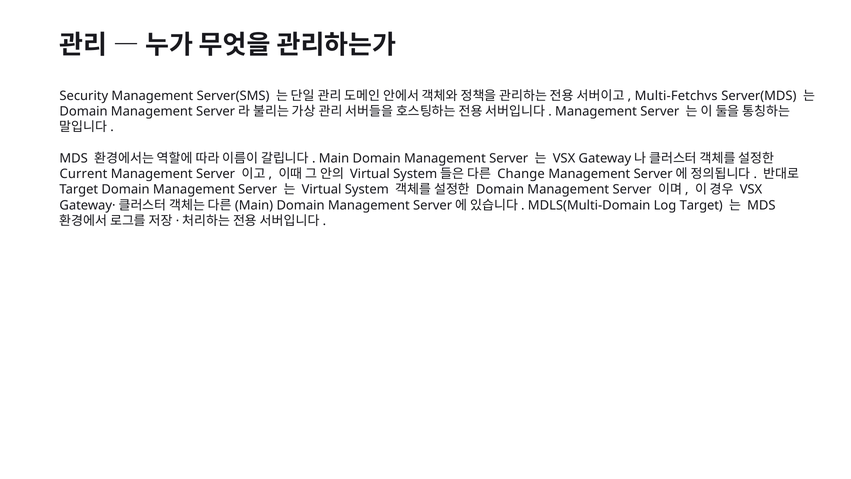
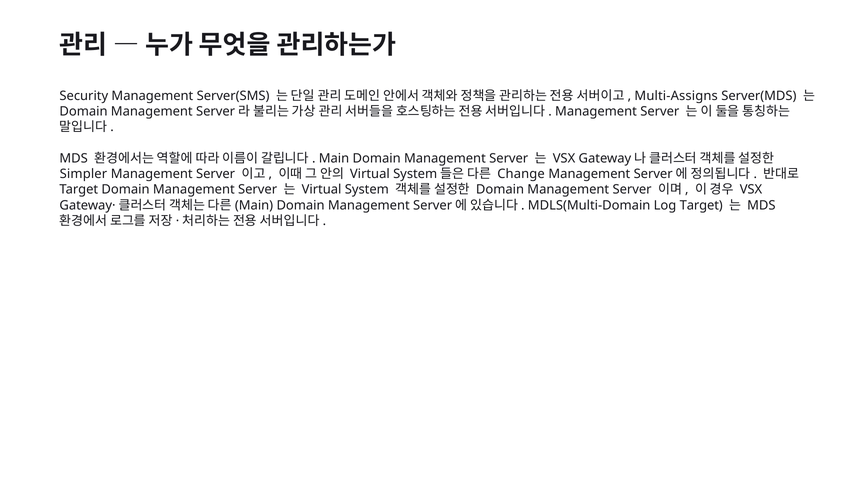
Multi-Fetchvs: Multi-Fetchvs -> Multi-Assigns (676, 96)
Current: Current -> Simpler (83, 174)
